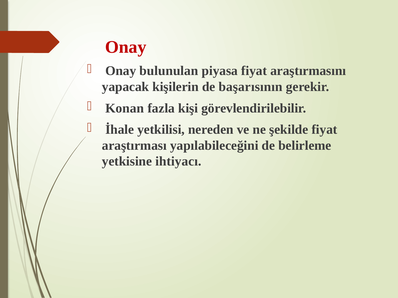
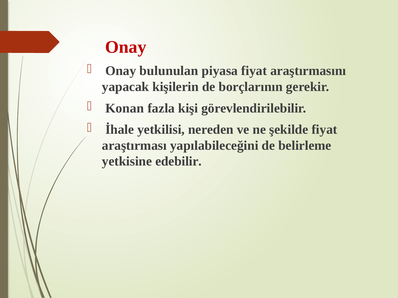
başarısının: başarısının -> borçlarının (251, 87)
ihtiyacı: ihtiyacı -> edebilir (178, 162)
